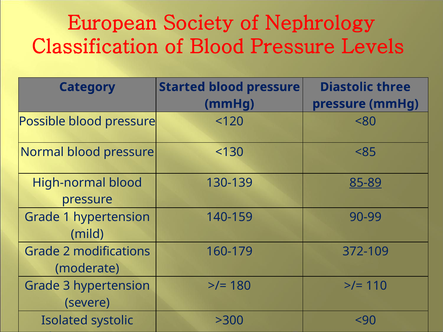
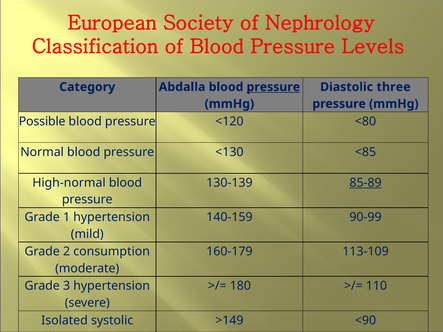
Started: Started -> Abdalla (182, 87)
pressure underline: none -> present (273, 87)
modifications: modifications -> consumption (112, 252)
372-109: 372-109 -> 113-109 (366, 252)
>300: >300 -> >149 (229, 321)
